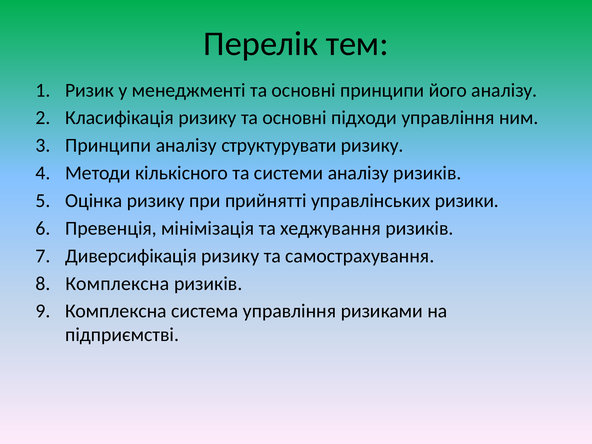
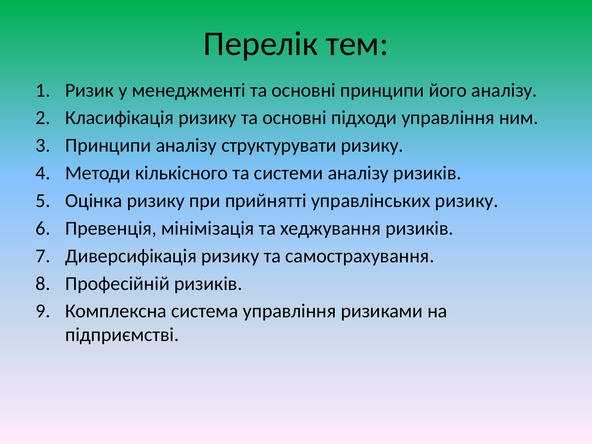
управлінських ризики: ризики -> ризику (467, 201)
Комплексна: Комплексна -> Професійній (117, 284)
